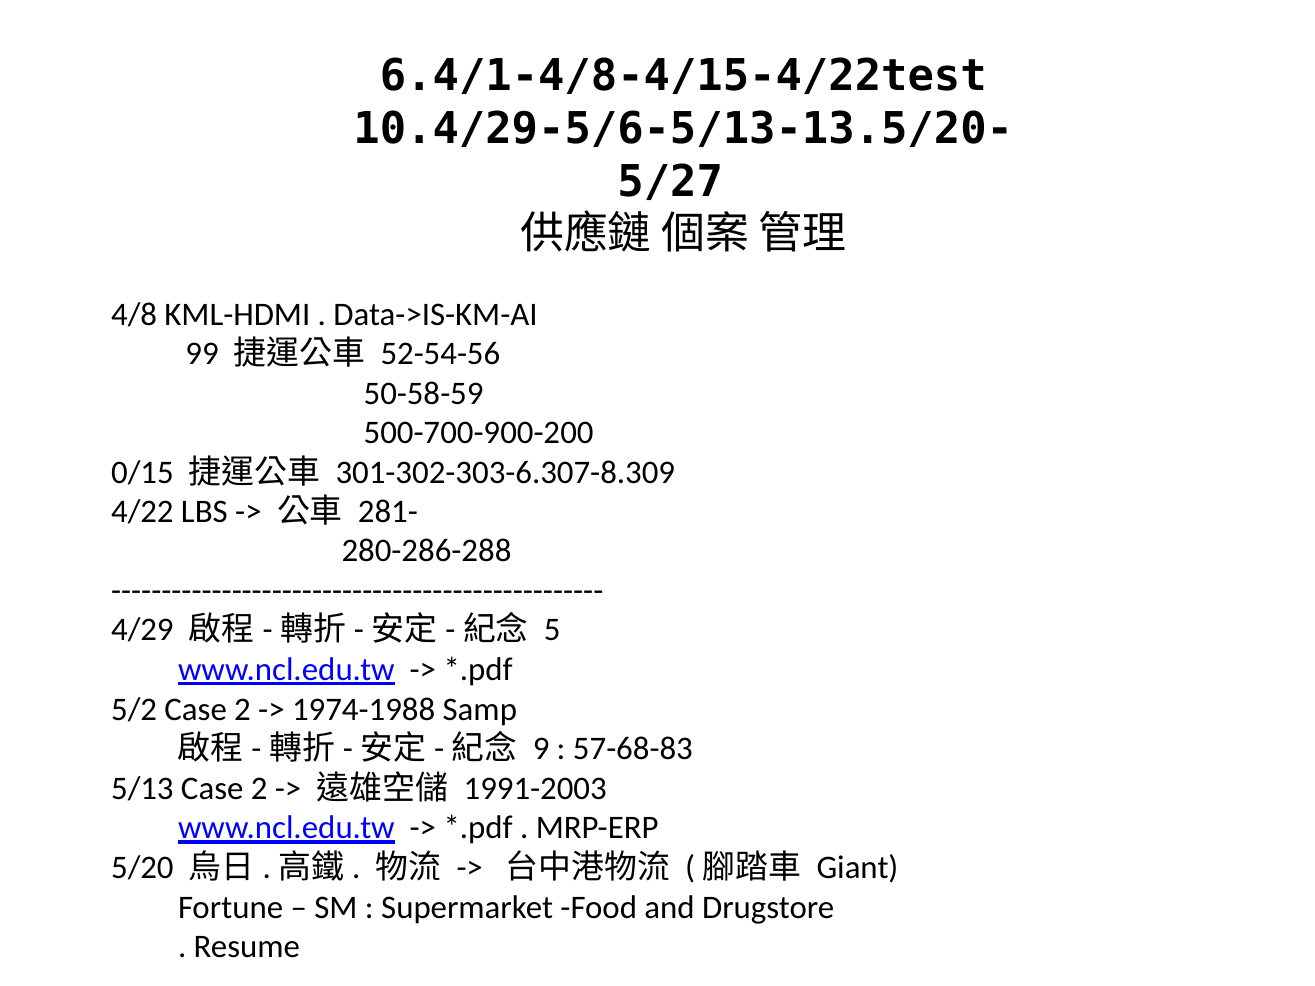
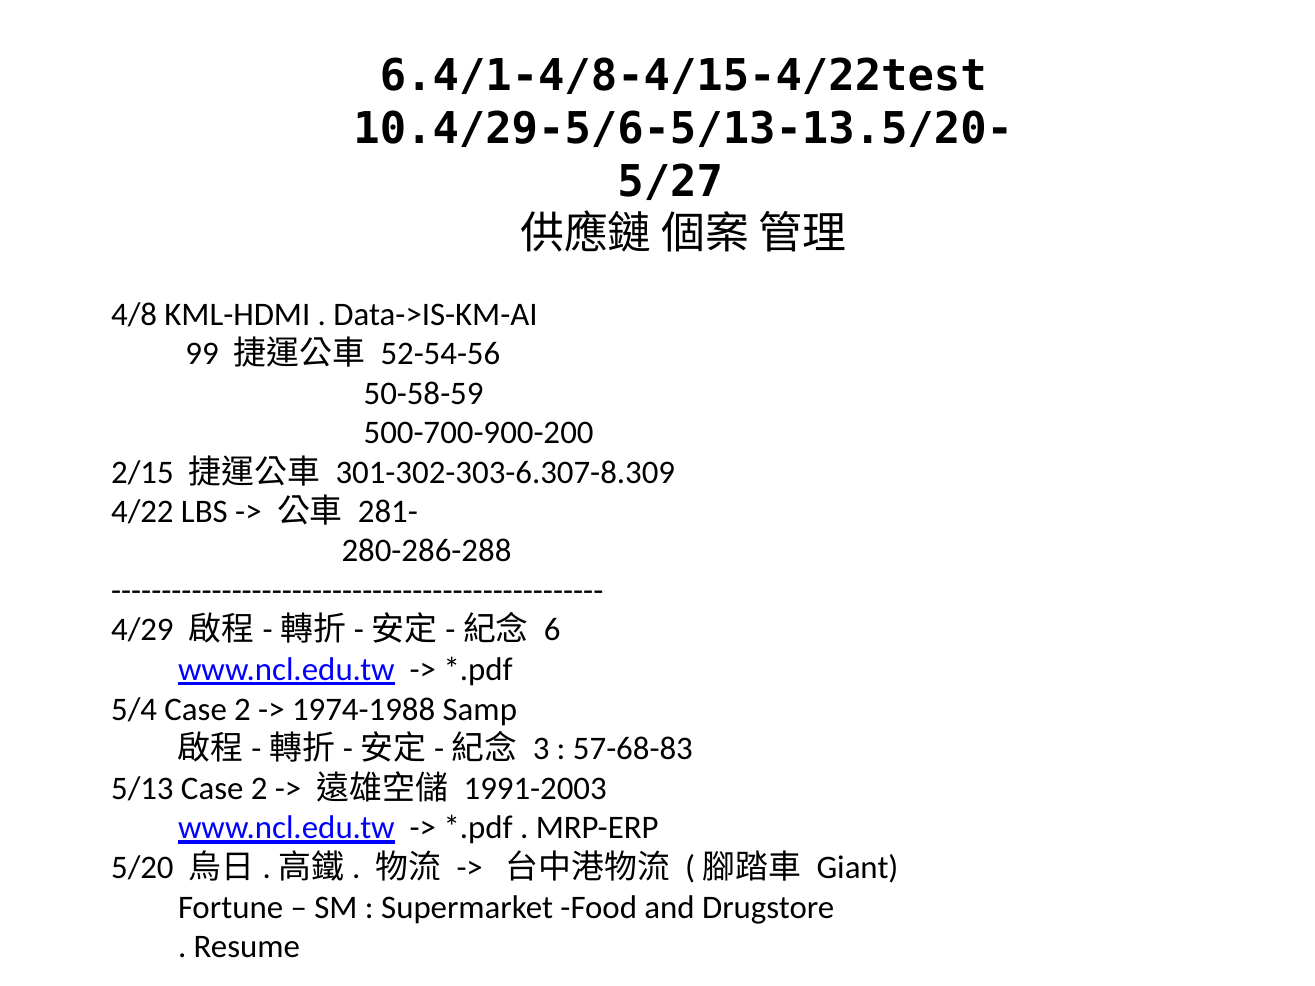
0/15: 0/15 -> 2/15 (142, 472)
5: 5 -> 6 (552, 630)
5/2: 5/2 -> 5/4 (134, 710)
9: 9 -> 3 (541, 749)
